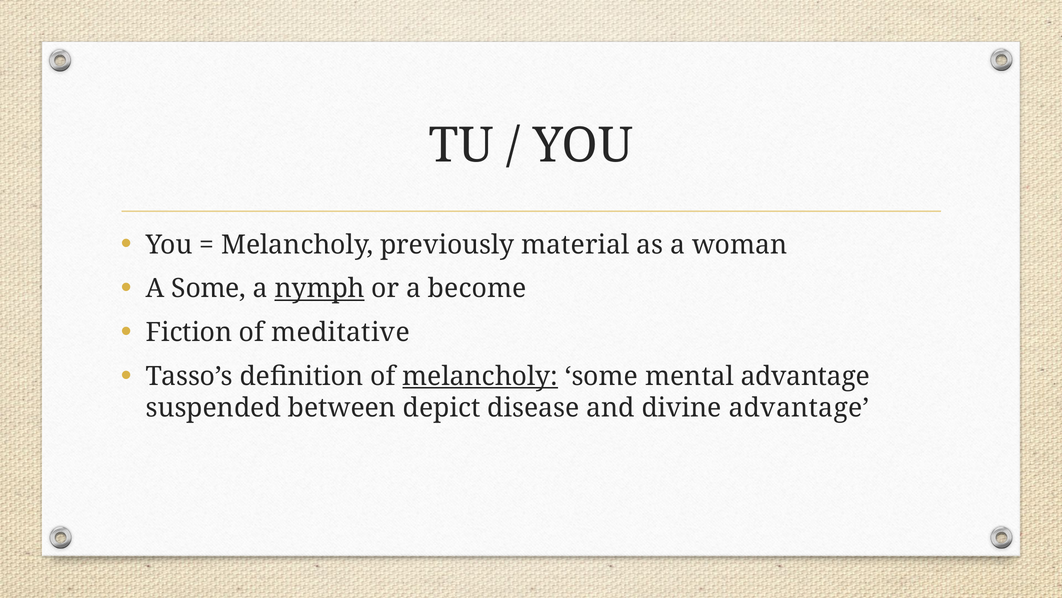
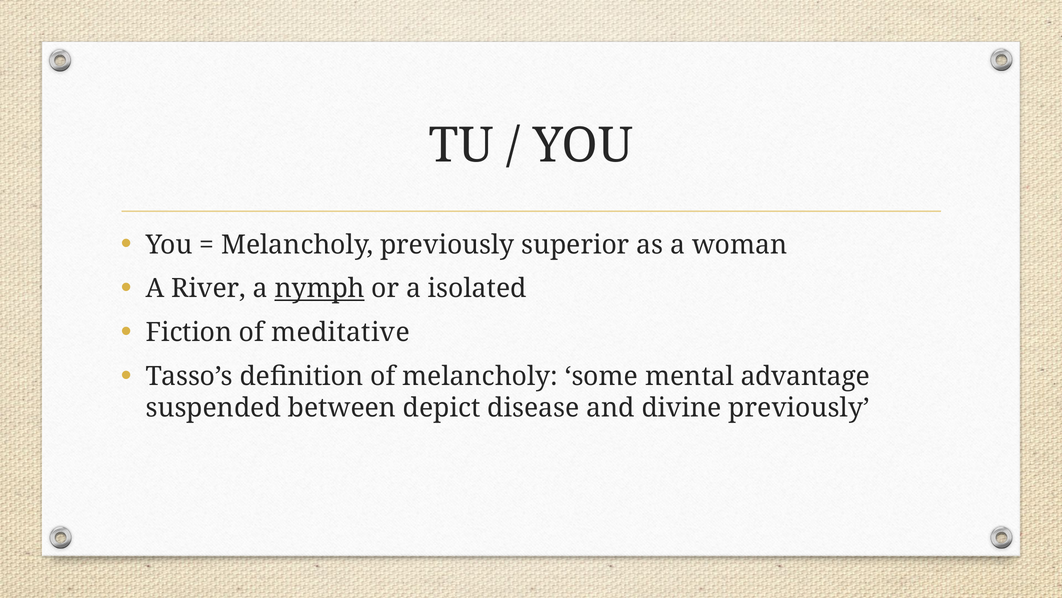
material: material -> superior (575, 245)
A Some: Some -> River (209, 288)
become: become -> isolated (477, 288)
melancholy underline: present -> none (480, 376)
divine advantage: advantage -> previously (799, 408)
